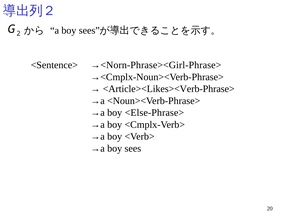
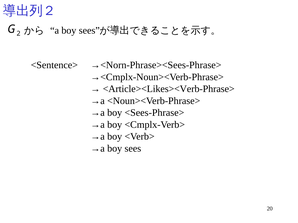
→<Norn-Phrase><Girl-Phrase>: →<Norn-Phrase><Girl-Phrase> -> →<Norn-Phrase><Sees-Phrase> (156, 65)
<Else-Phrase>: <Else-Phrase> -> <Sees-Phrase> (154, 113)
